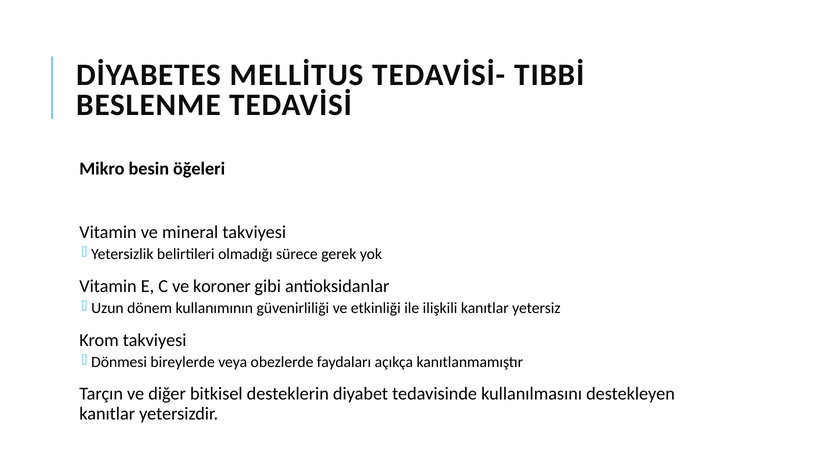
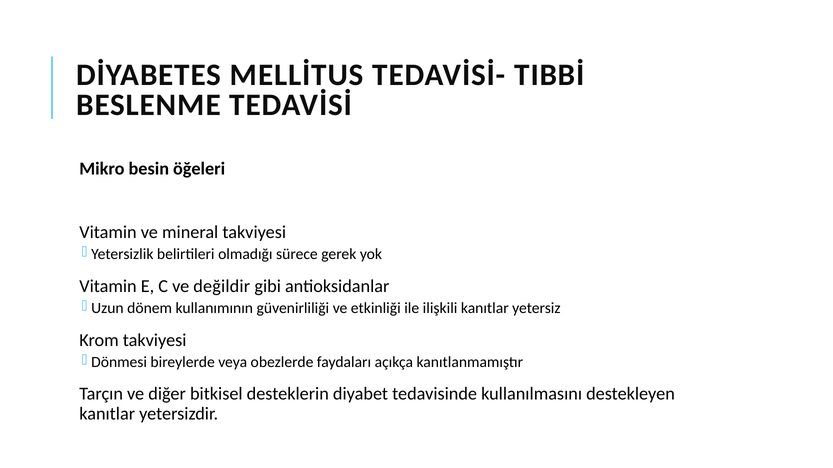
koroner: koroner -> değildir (222, 287)
